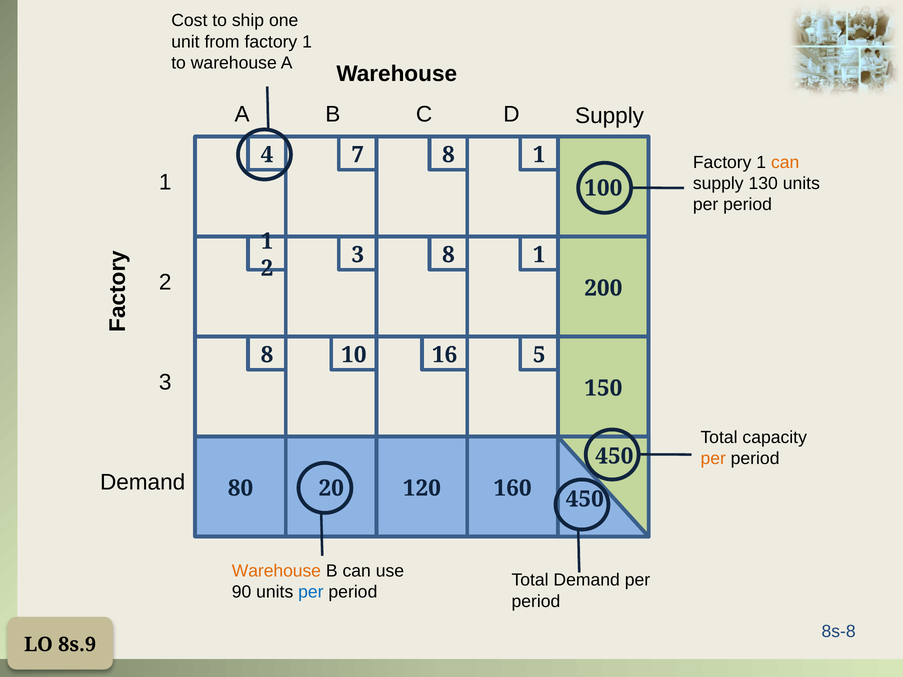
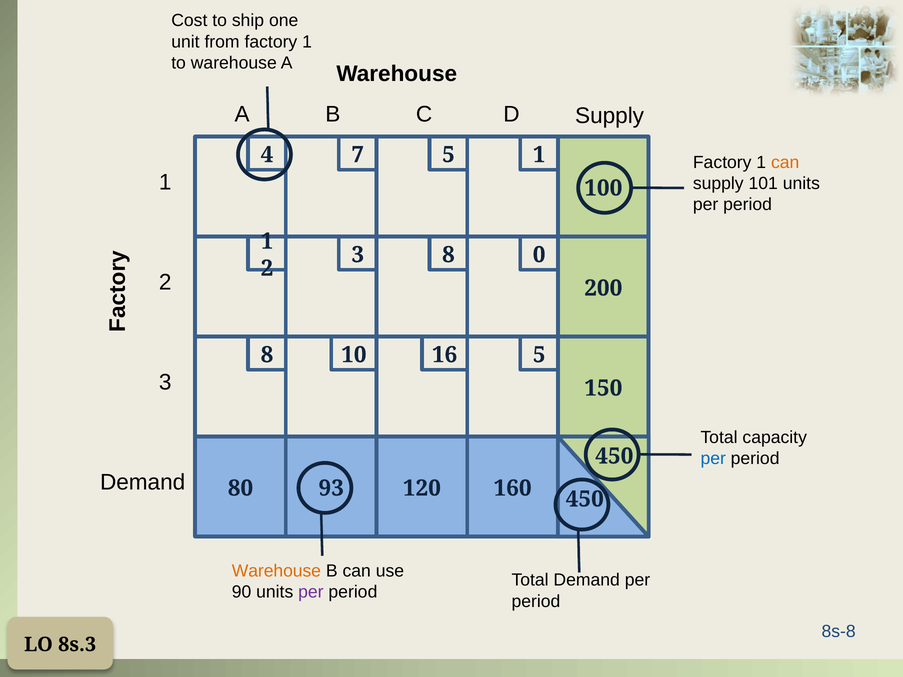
7 8: 8 -> 5 (448, 155)
130: 130 -> 101 (763, 183)
3 8 1: 1 -> 0 (539, 255)
per colour: orange -> blue (713, 459)
20: 20 -> 93 (331, 488)
per colour: blue -> purple (311, 592)
8s.9: 8s.9 -> 8s.3 (77, 645)
